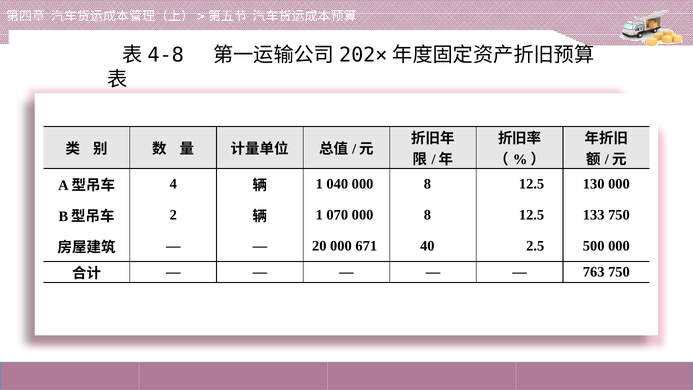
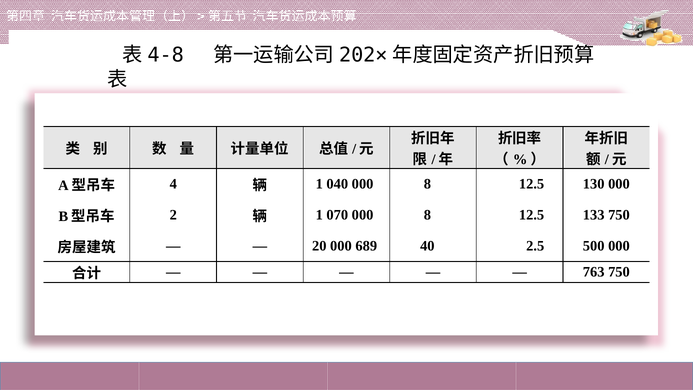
671: 671 -> 689 (366, 246)
